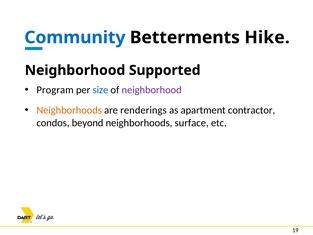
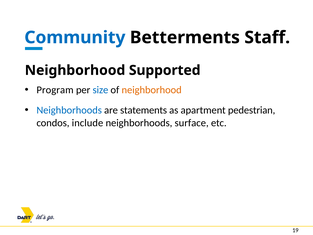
Hike: Hike -> Staff (267, 37)
neighborhood colour: purple -> orange (152, 90)
Neighborhoods colour: orange -> blue (69, 110)
renderings: renderings -> statements (144, 110)
contractor: contractor -> pedestrian (252, 110)
beyond: beyond -> include (87, 123)
